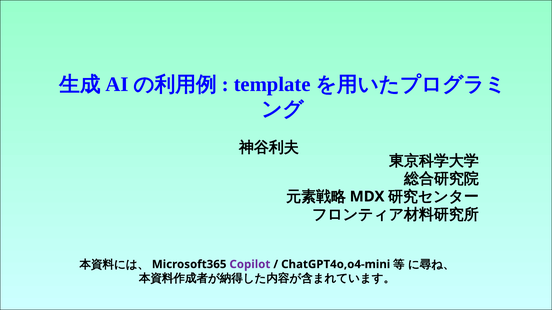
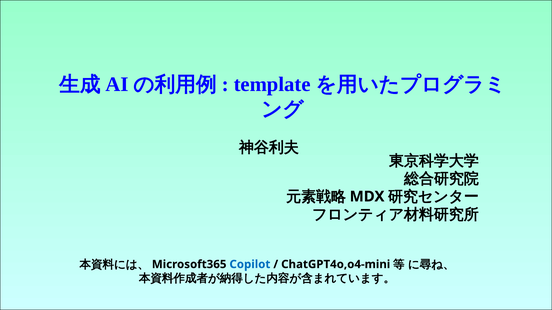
Copilot colour: purple -> blue (250, 265)
